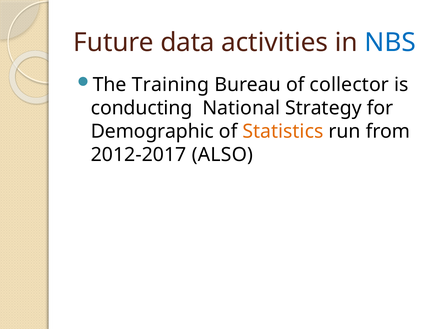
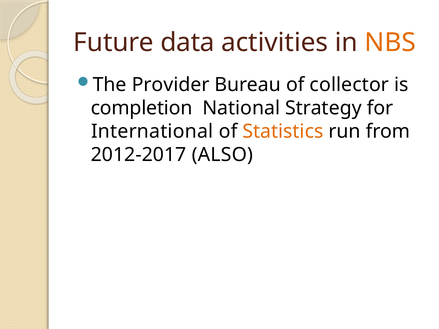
NBS colour: blue -> orange (390, 42)
Training: Training -> Provider (171, 85)
conducting: conducting -> completion (142, 108)
Demographic: Demographic -> International (152, 132)
